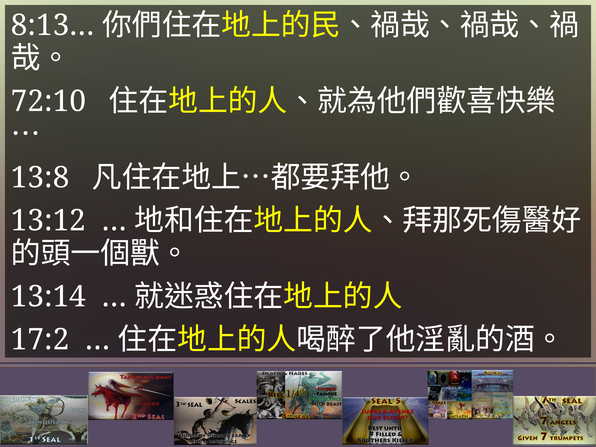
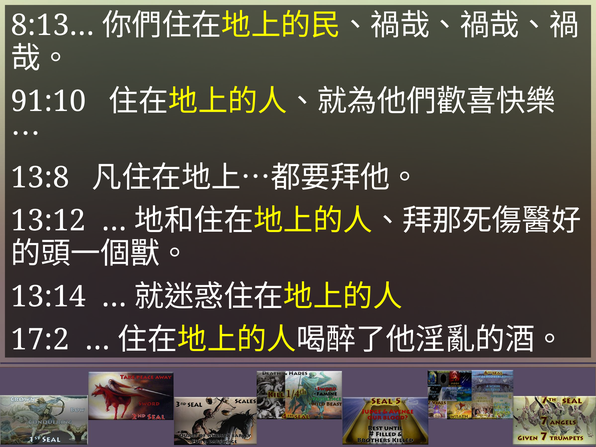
72:10: 72:10 -> 91:10 (48, 101)
